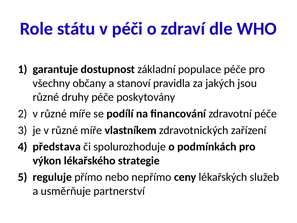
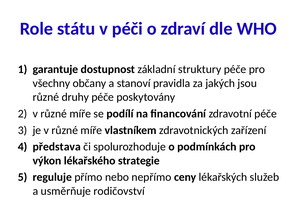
populace: populace -> struktury (200, 69)
partnerství: partnerství -> rodičovství (119, 191)
